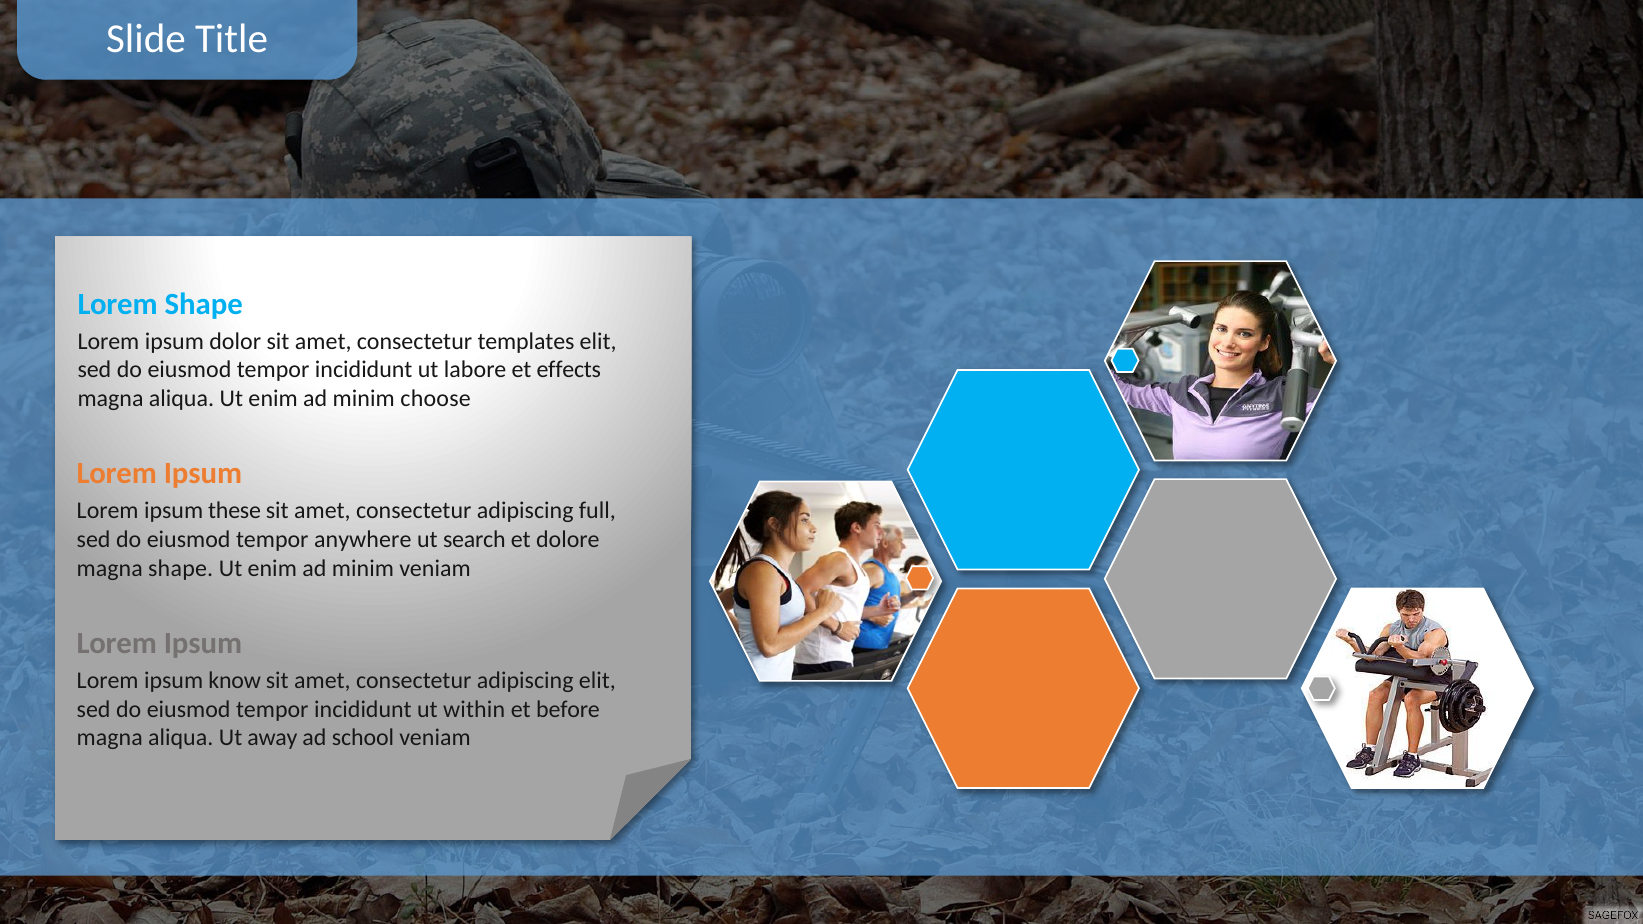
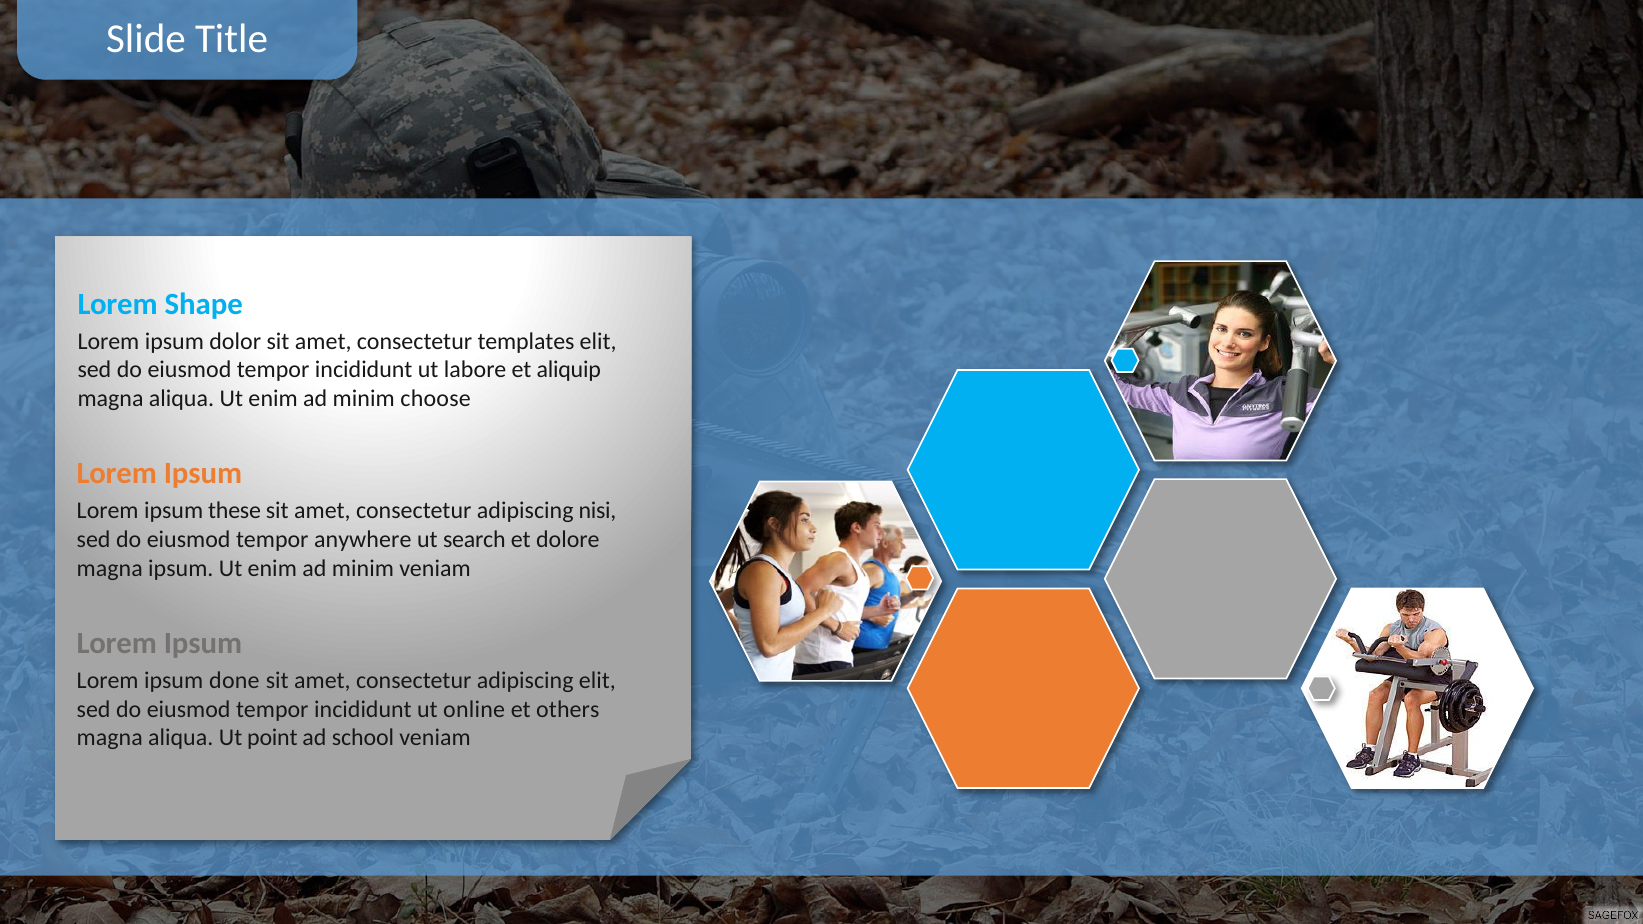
effects: effects -> aliquip (569, 370)
full: full -> nisi (597, 511)
magna shape: shape -> ipsum (181, 568)
know: know -> done (234, 680)
within: within -> online (474, 709)
before: before -> others (568, 709)
away: away -> point (272, 738)
